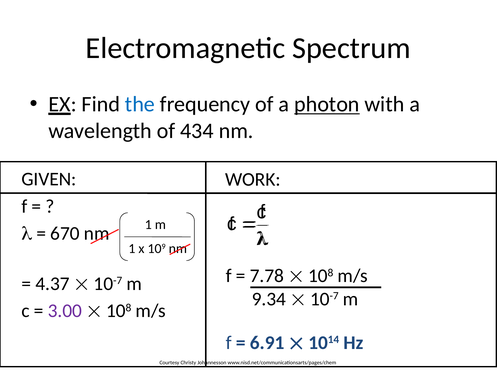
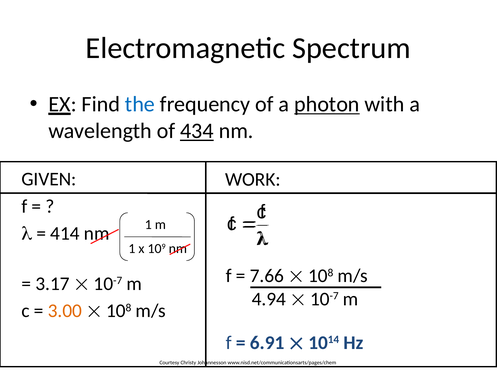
434 underline: none -> present (197, 131)
670: 670 -> 414 (65, 233)
7.78: 7.78 -> 7.66 (267, 276)
4.37: 4.37 -> 3.17 (52, 284)
9.34: 9.34 -> 4.94 (269, 299)
3.00 colour: purple -> orange (65, 311)
